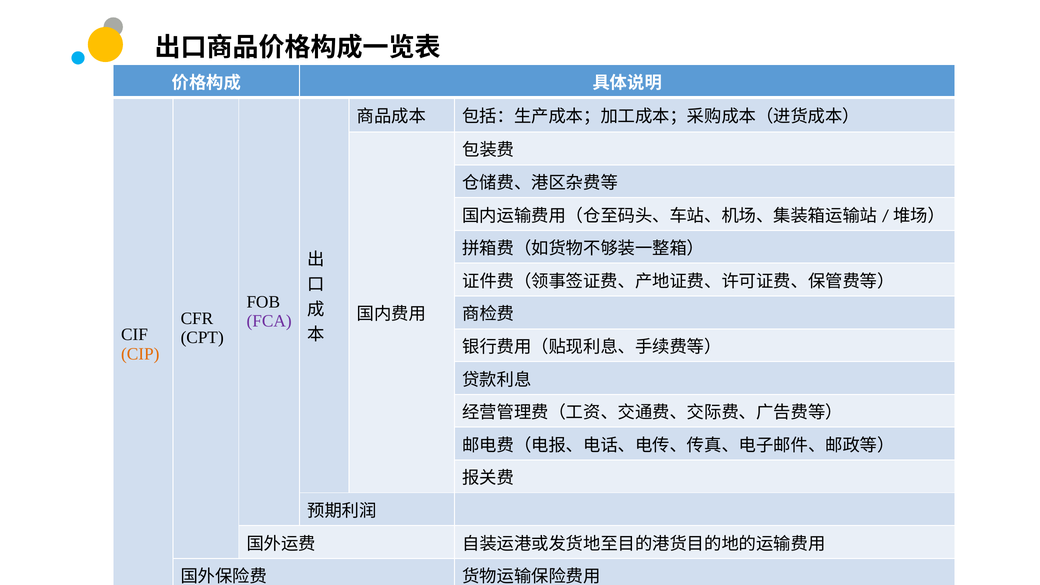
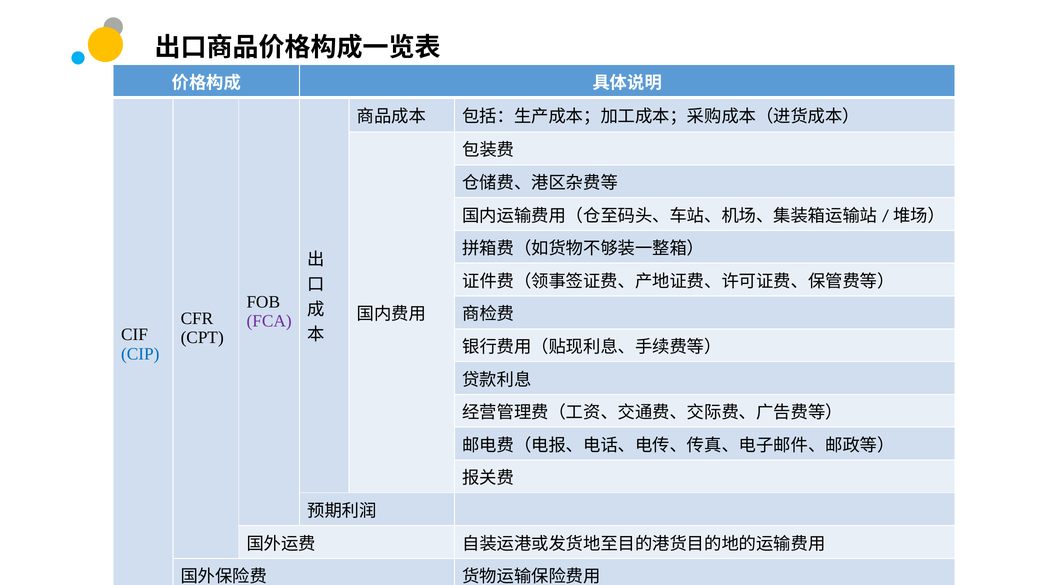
CIP colour: orange -> blue (140, 354)
